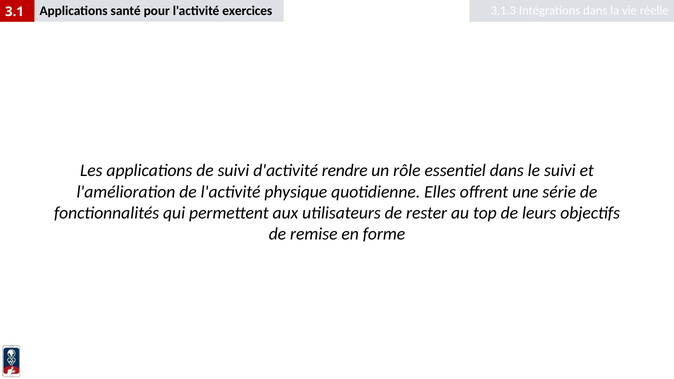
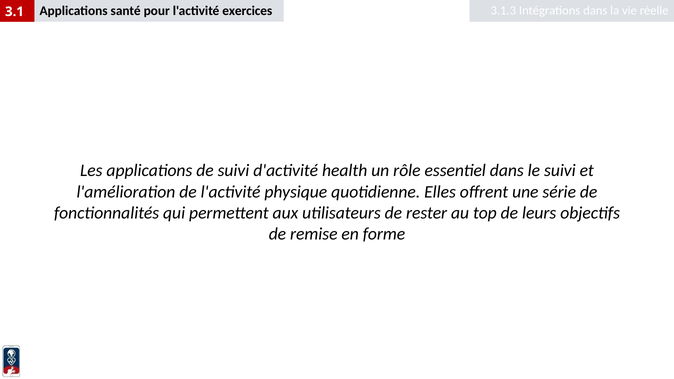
d'activité rendre: rendre -> health (345, 171)
